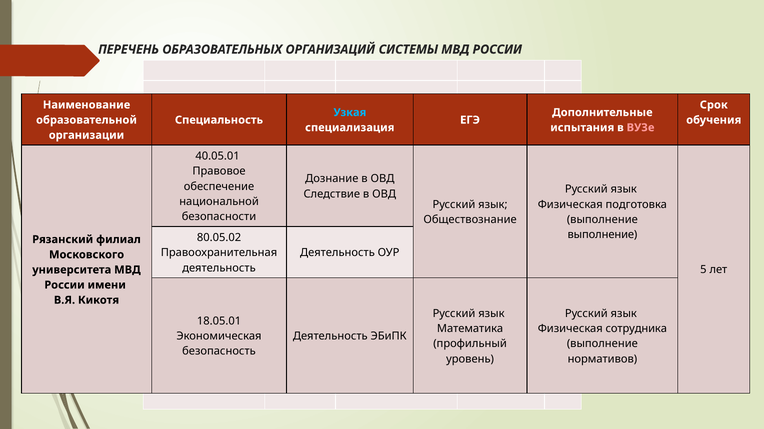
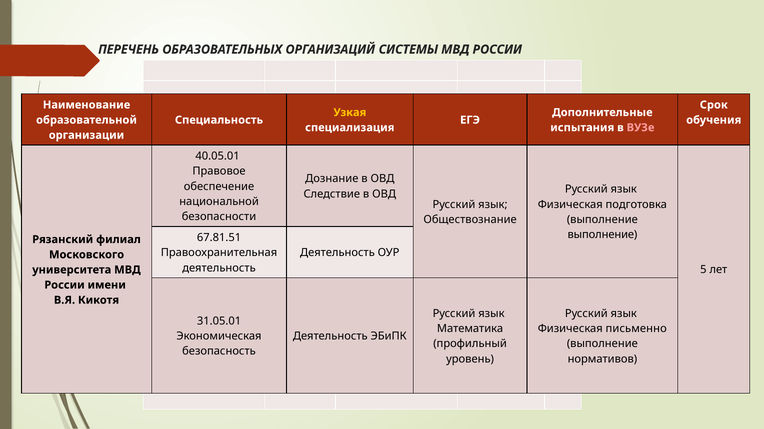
Узкая colour: light blue -> yellow (350, 113)
80.05.02: 80.05.02 -> 67.81.51 (219, 238)
18.05.01: 18.05.01 -> 31.05.01 (219, 322)
сотрудника: сотрудника -> письменно (636, 329)
